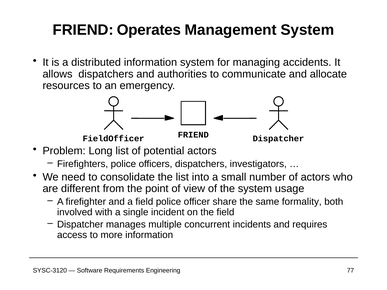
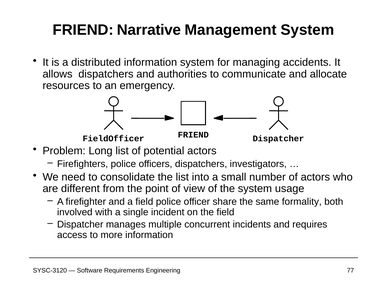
Operates: Operates -> Narrative (149, 30)
